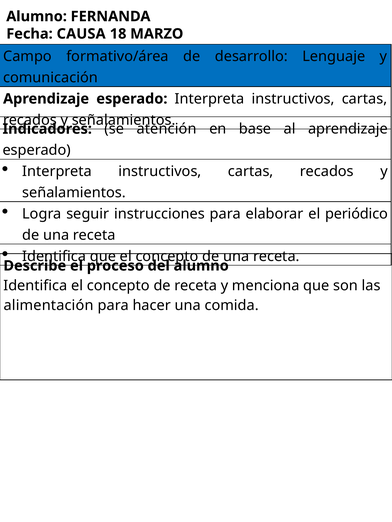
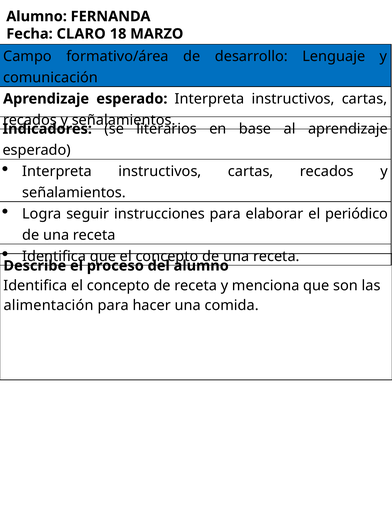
CAUSA: CAUSA -> CLARO (81, 34)
atención: atención -> literarios (167, 129)
